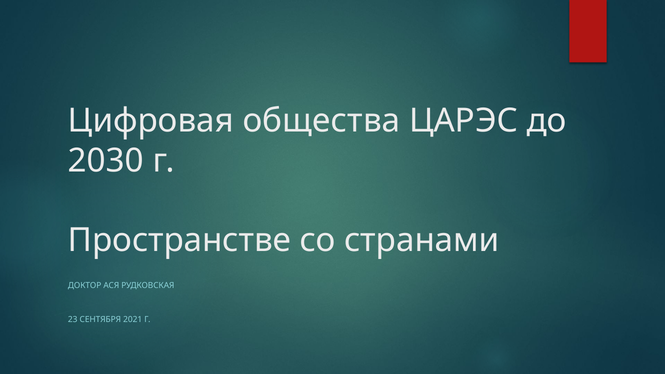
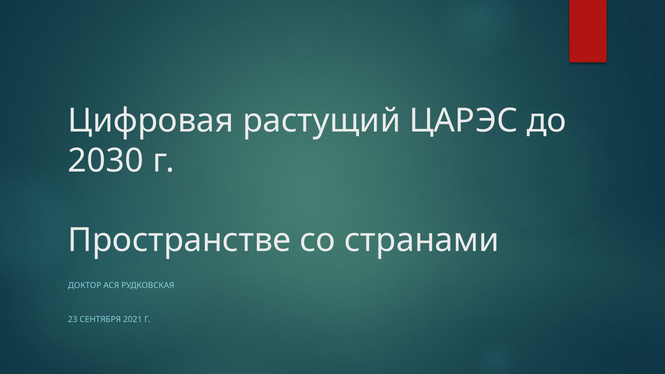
общества: общества -> растущий (322, 121)
